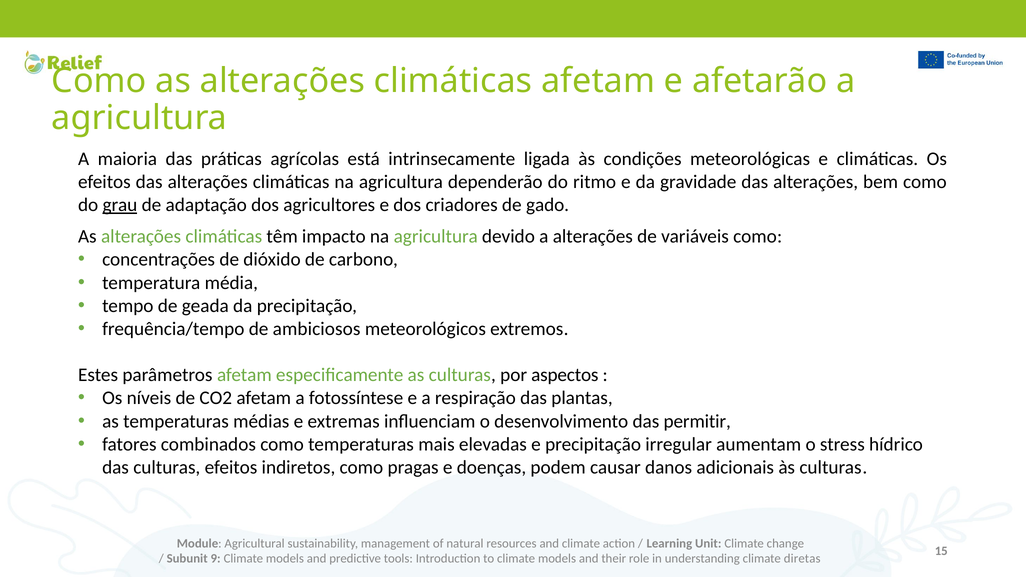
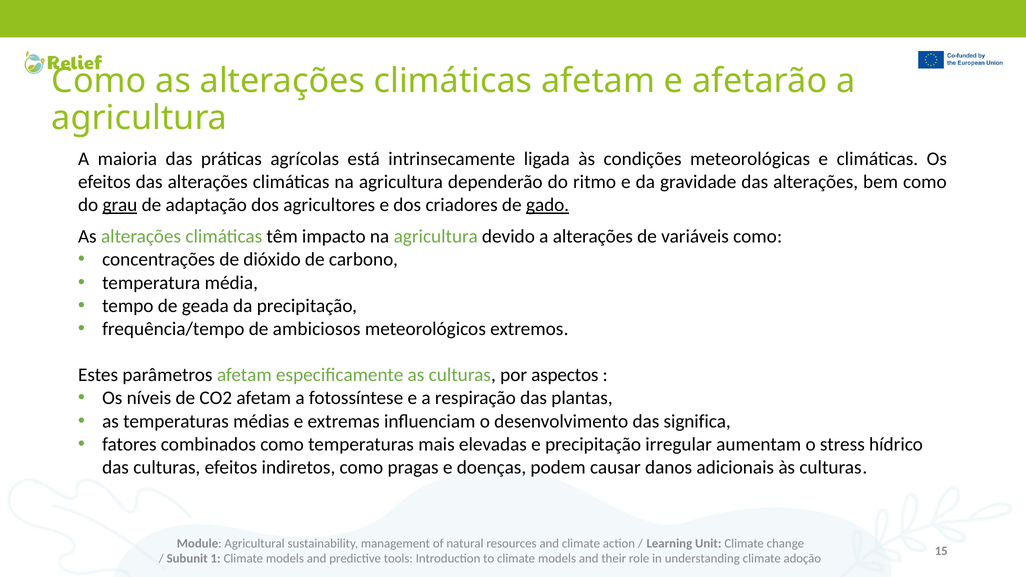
gado underline: none -> present (548, 205)
permitir: permitir -> significa (697, 421)
9: 9 -> 1 (216, 559)
diretas: diretas -> adoção (802, 559)
